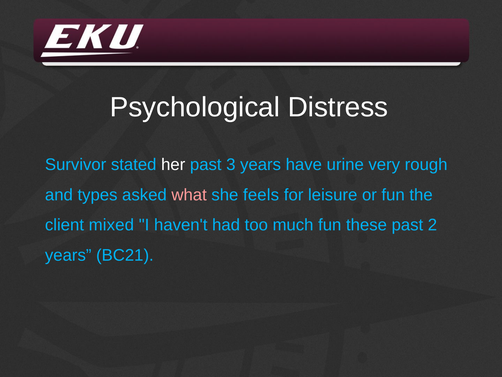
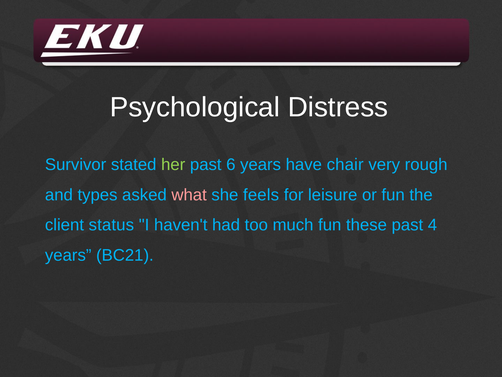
her colour: white -> light green (173, 165)
3: 3 -> 6 (231, 165)
urine: urine -> chair (345, 165)
mixed: mixed -> status (111, 225)
2: 2 -> 4 (432, 225)
